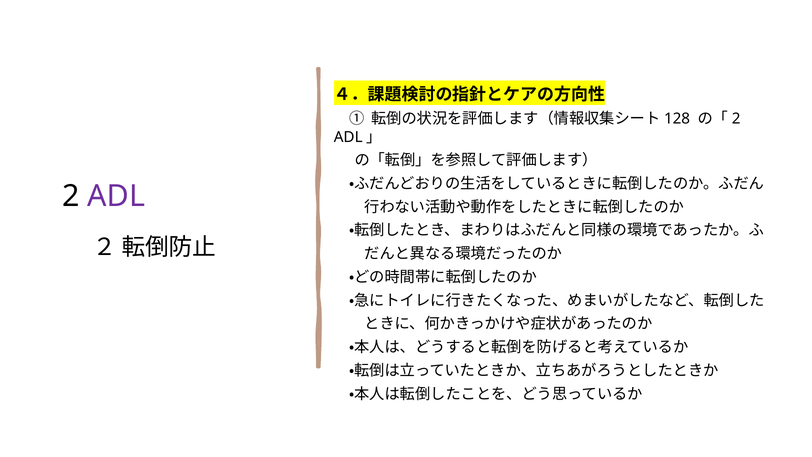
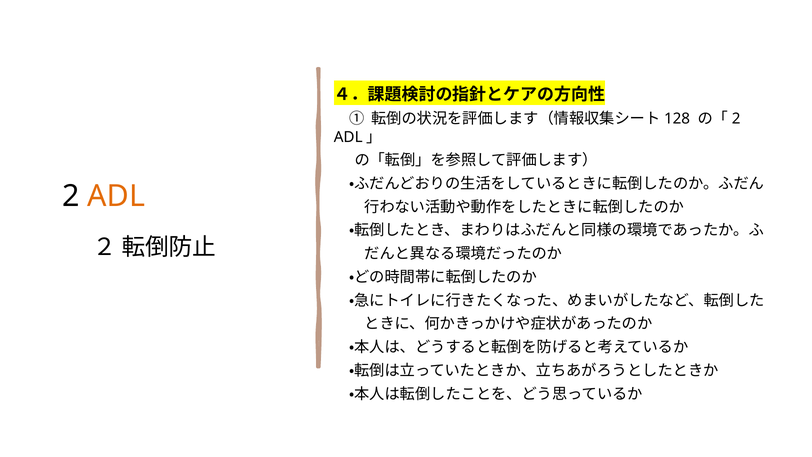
ADL colour: purple -> orange (116, 196)
